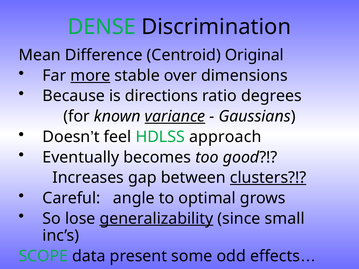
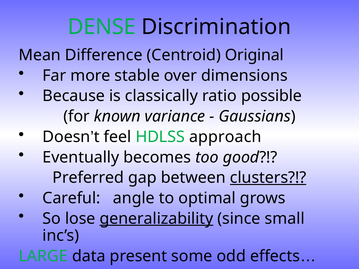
more underline: present -> none (90, 76)
directions: directions -> classically (161, 96)
degrees: degrees -> possible (271, 96)
variance underline: present -> none (175, 117)
Increases: Increases -> Preferred (88, 178)
SCOPE: SCOPE -> LARGE (43, 256)
